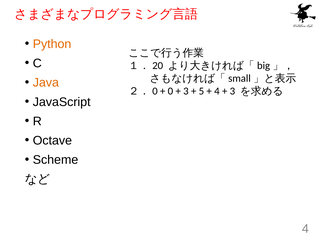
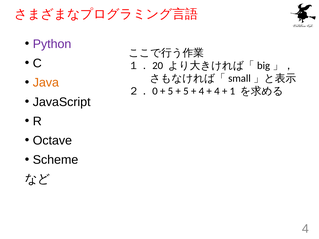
Python colour: orange -> purple (52, 44)
0: 0 -> 5 (170, 91)
3: 3 -> 5 (186, 91)
5: 5 -> 4 (201, 91)
3: 3 -> 1 (232, 91)
